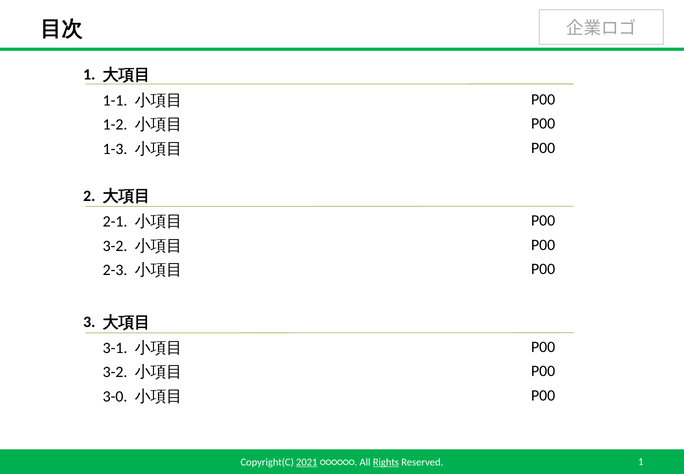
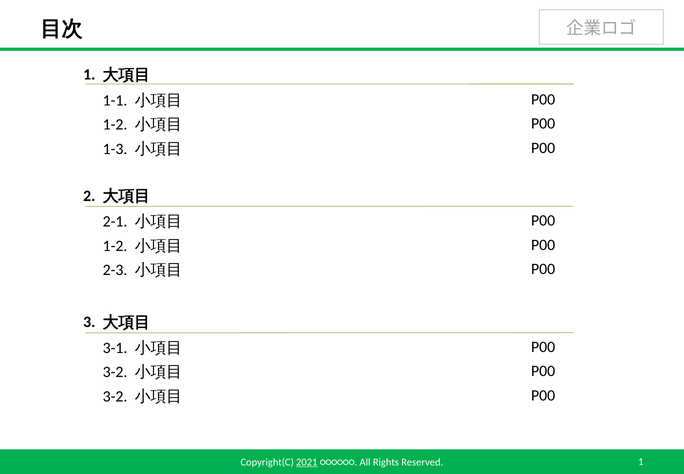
3-2: 3-2 -> 1-2 (115, 246)
3-0: 3-0 -> 3-2 (115, 396)
Rights underline: present -> none (386, 462)
